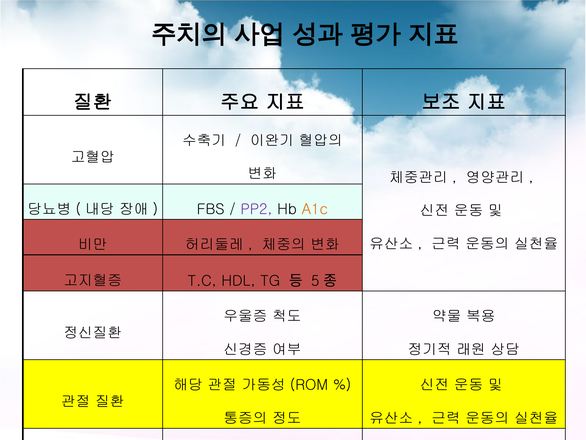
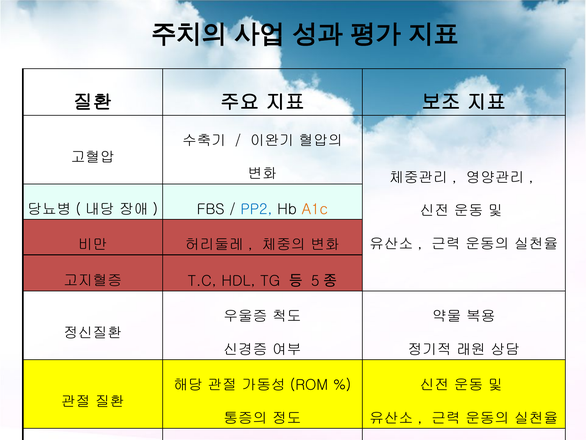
PP2 colour: purple -> blue (256, 209)
